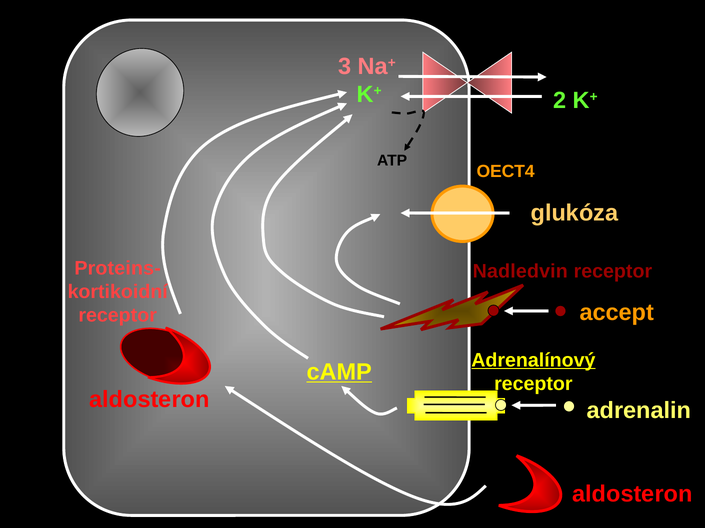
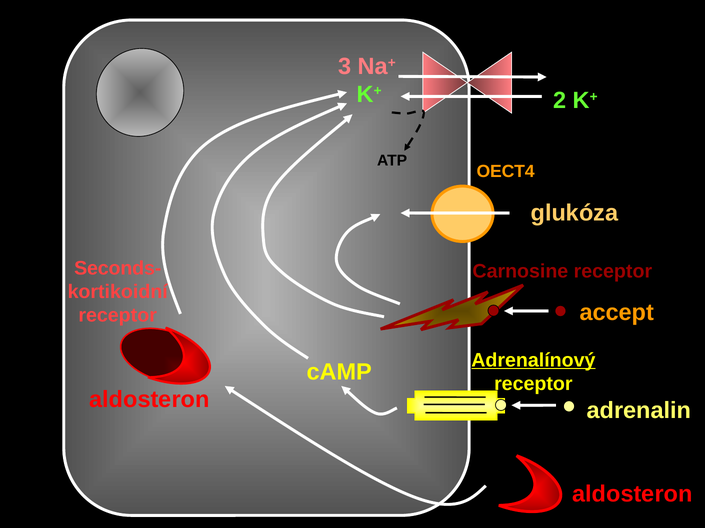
Proteins-: Proteins- -> Seconds- (118, 269)
Nadledvin: Nadledvin -> Carnosine (520, 272)
cAMP underline: present -> none (339, 372)
